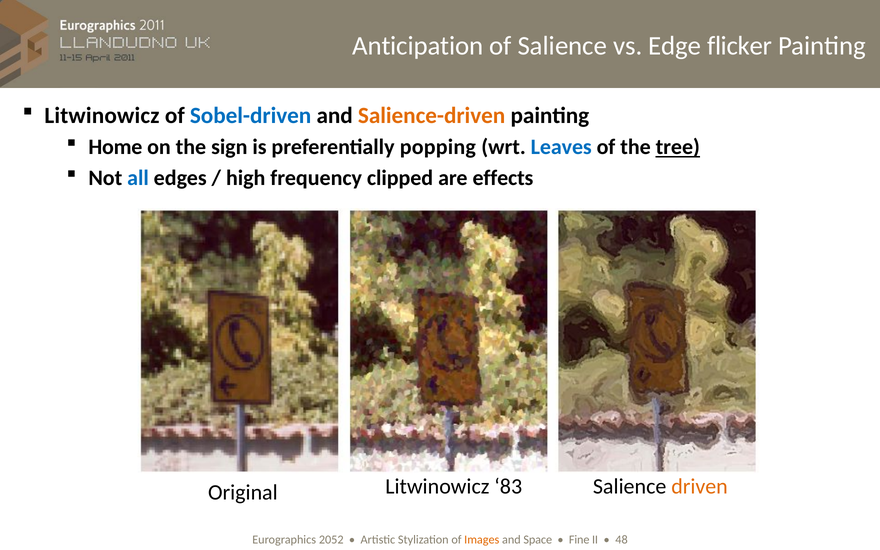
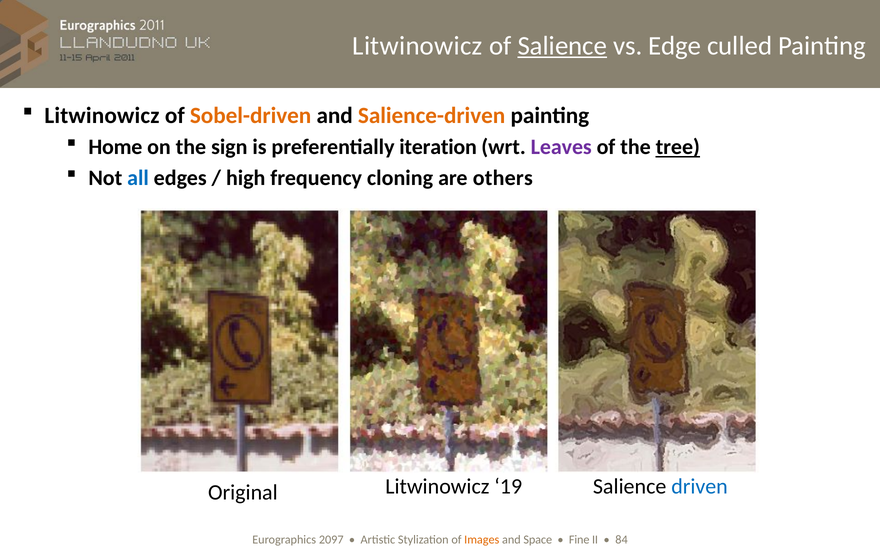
Anticipation: Anticipation -> Litwinowicz (417, 46)
Salience underline: none -> present (562, 46)
flicker: flicker -> culled (740, 46)
Sobel-driven colour: blue -> orange (251, 116)
popping: popping -> iteration (438, 147)
Leaves colour: blue -> purple (561, 147)
clipped: clipped -> cloning (400, 178)
effects: effects -> others (503, 178)
83: 83 -> 19 (508, 487)
driven colour: orange -> blue (700, 487)
2052: 2052 -> 2097 (331, 540)
48: 48 -> 84 (622, 540)
